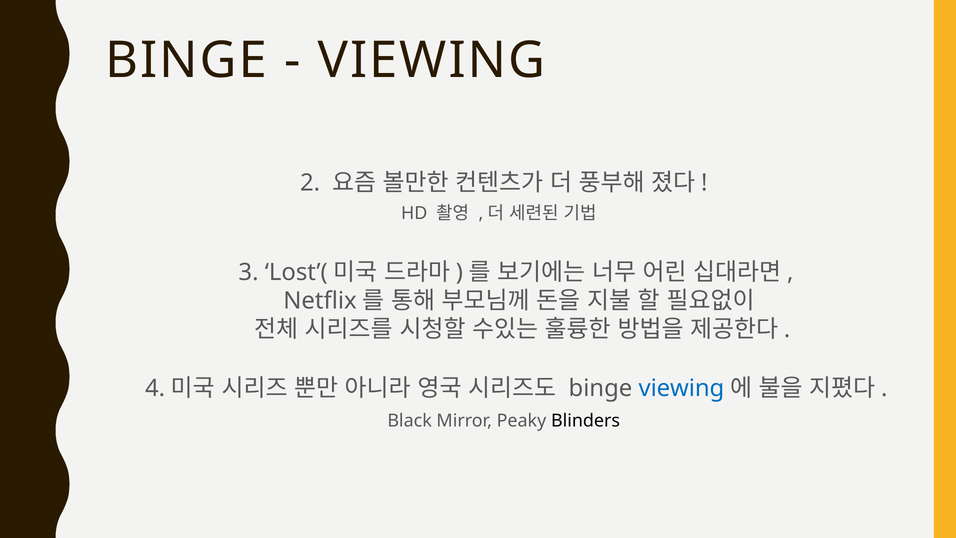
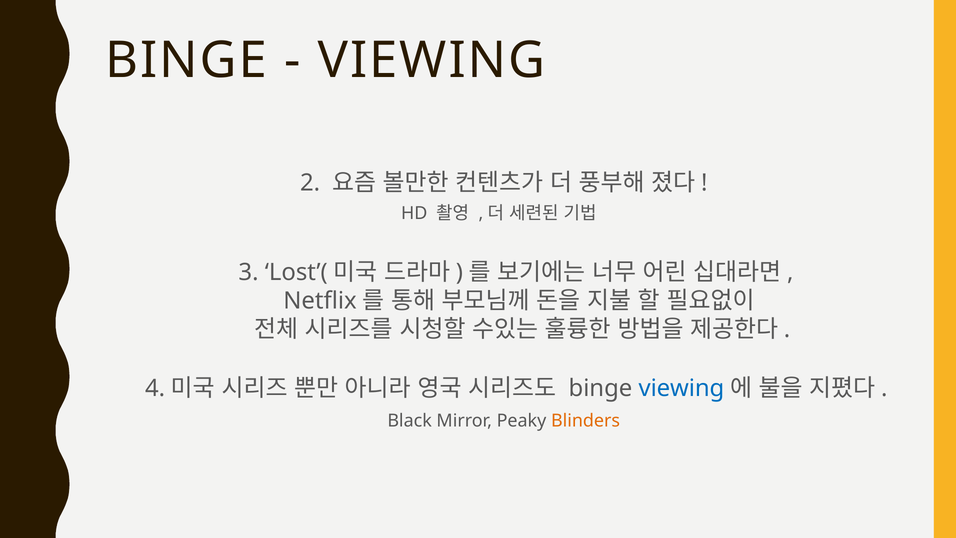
Blinders colour: black -> orange (586, 420)
